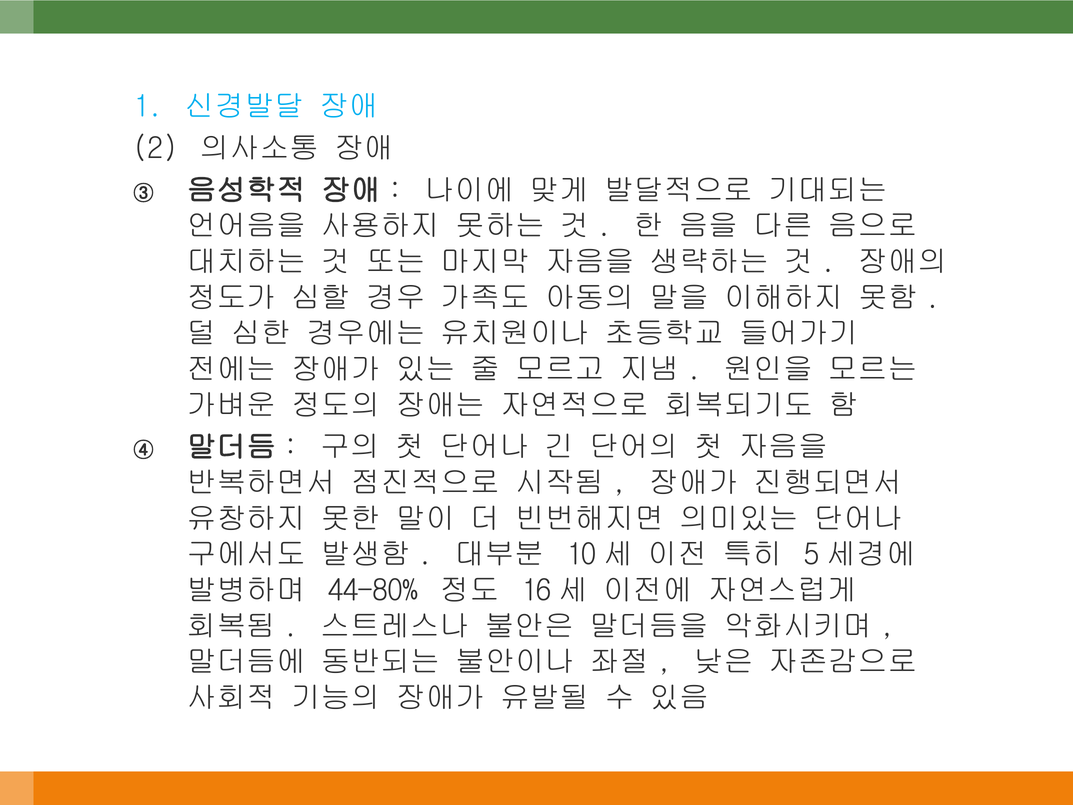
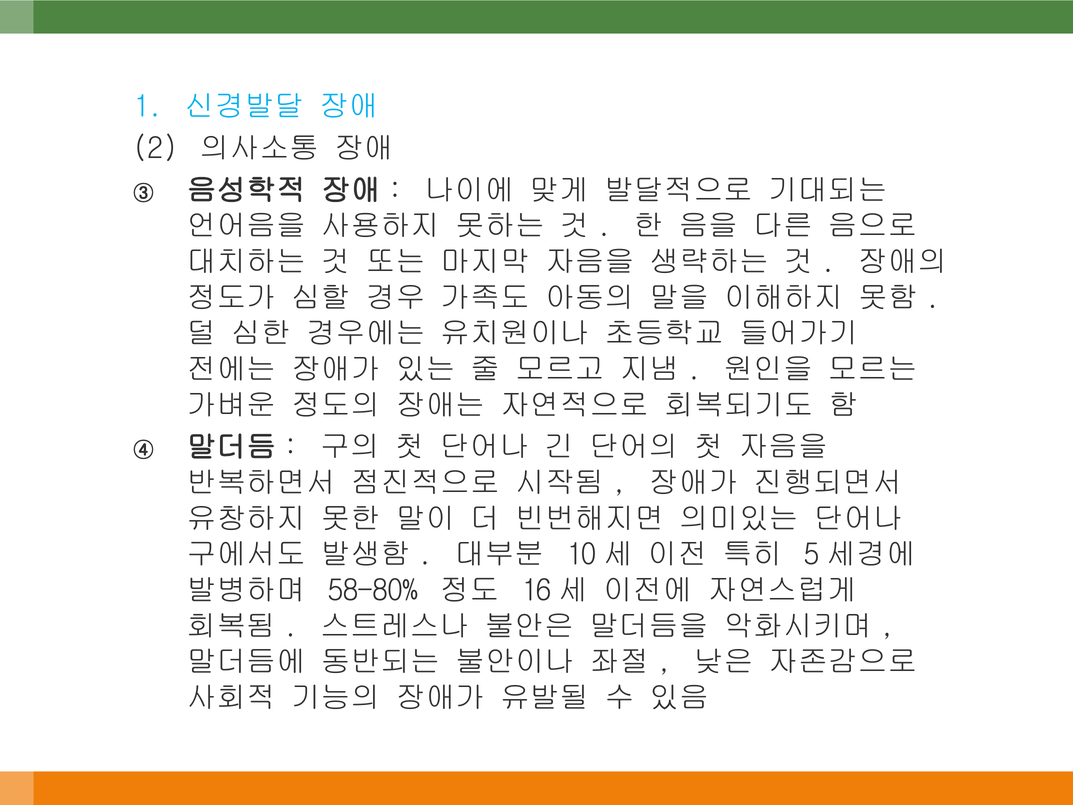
44-80%: 44-80% -> 58-80% (373, 590)
